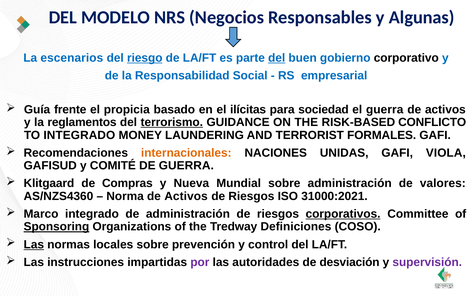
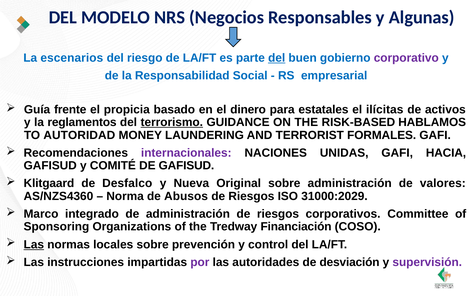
riesgo underline: present -> none (145, 58)
corporativo colour: black -> purple (406, 58)
ilícitas: ilícitas -> dinero (248, 109)
sociedad: sociedad -> estatales (323, 109)
el guerra: guerra -> ilícitas (385, 109)
CONFLICTO: CONFLICTO -> HABLAMOS (432, 122)
TO INTEGRADO: INTEGRADO -> AUTORIDAD (79, 135)
internacionales colour: orange -> purple (186, 153)
VIOLA: VIOLA -> HACIA (446, 153)
DE GUERRA: GUERRA -> GAFISUD (186, 165)
Compras: Compras -> Desfalco (127, 183)
Mundial: Mundial -> Original (239, 183)
Norma de Activos: Activos -> Abusos (186, 196)
31000:2021: 31000:2021 -> 31000:2029 (334, 196)
corporativos underline: present -> none (343, 214)
Sponsoring underline: present -> none (56, 226)
Definiciones: Definiciones -> Financiación (296, 226)
